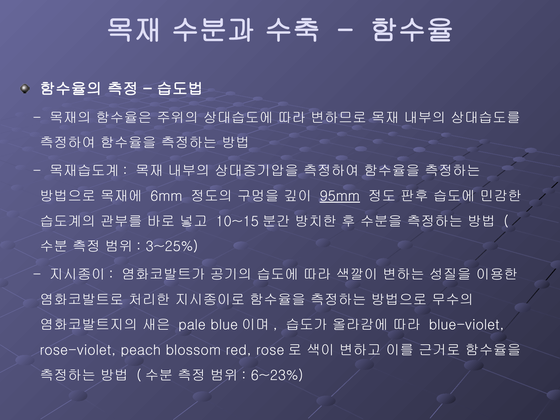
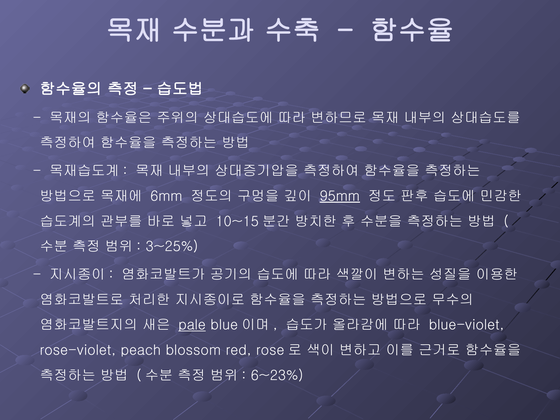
pale underline: none -> present (192, 325)
